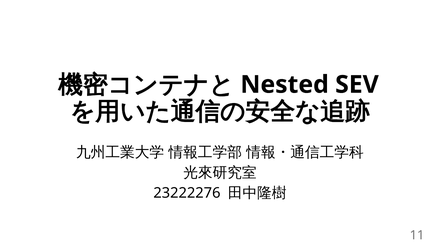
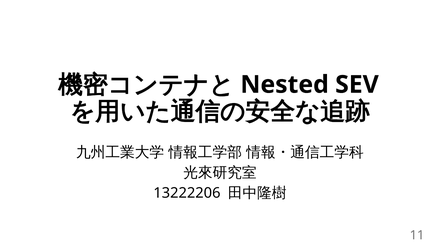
23222276: 23222276 -> 13222206 (187, 193)
